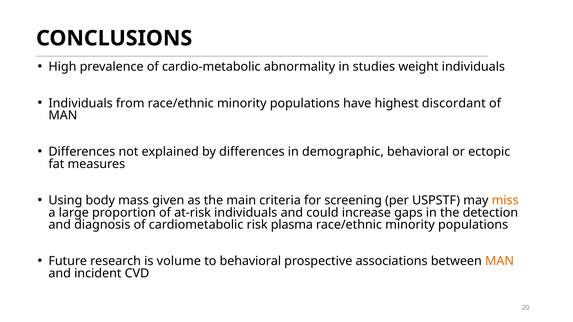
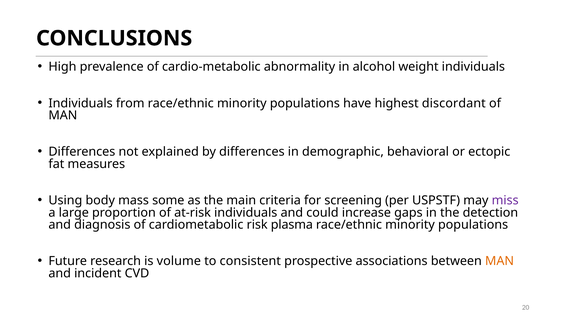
studies: studies -> alcohol (374, 67)
given: given -> some (168, 201)
miss colour: orange -> purple (505, 201)
to behavioral: behavioral -> consistent (250, 261)
